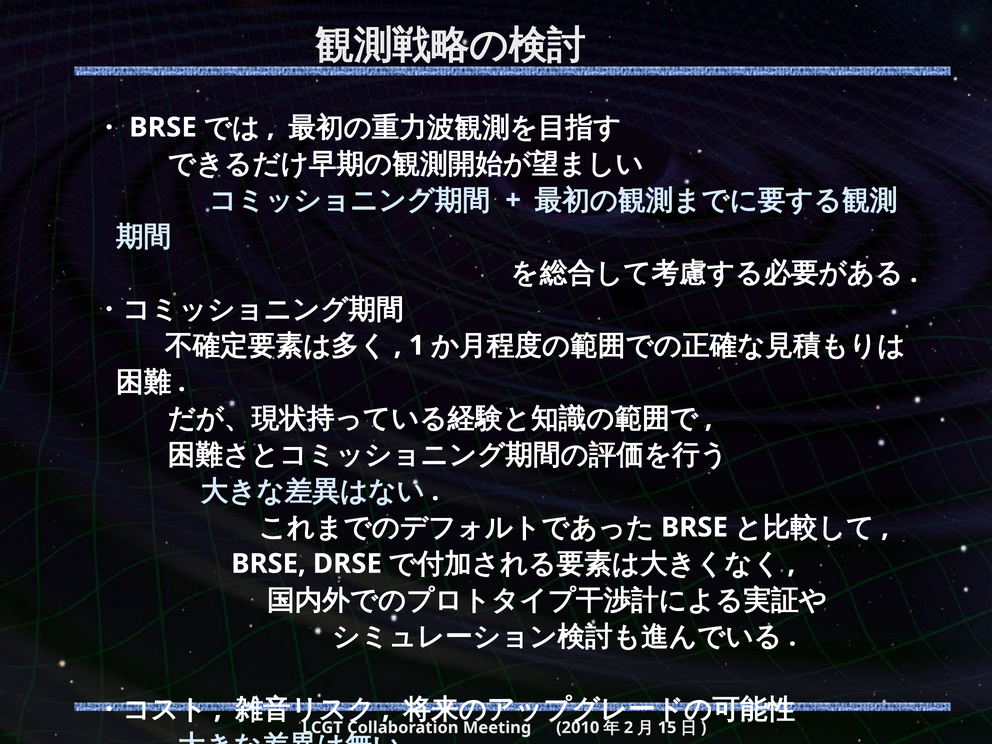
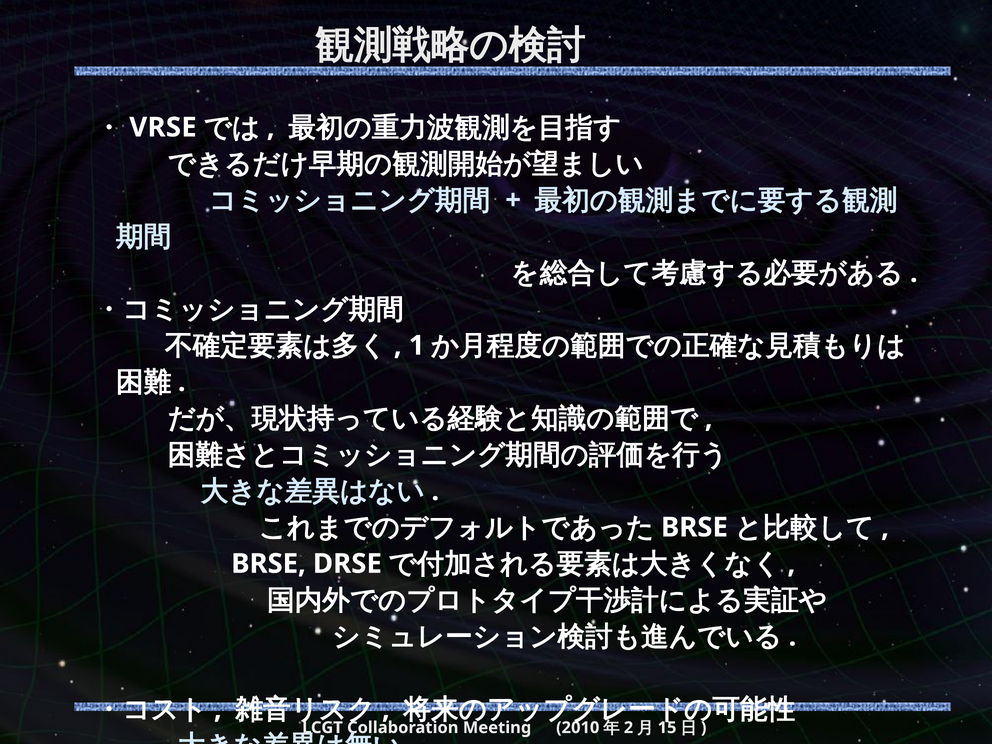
BRSE: BRSE -> VRSE (163, 127)
